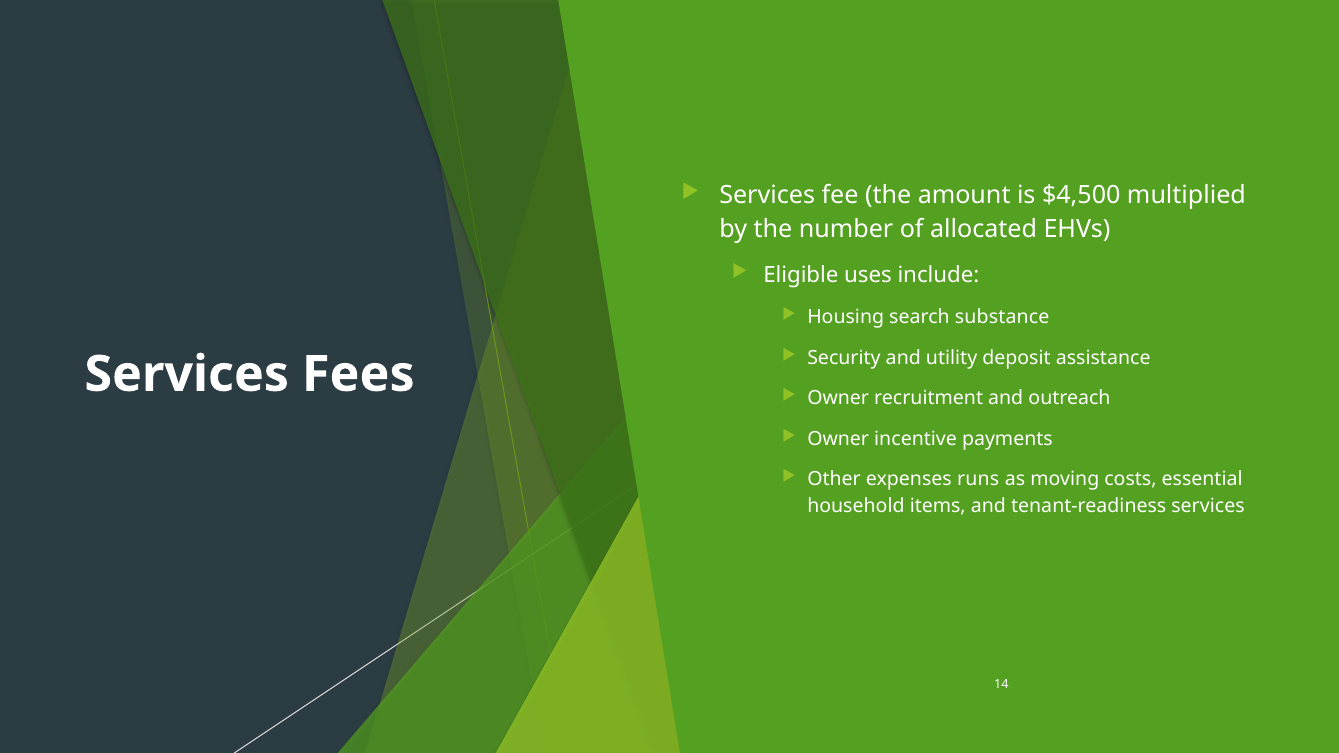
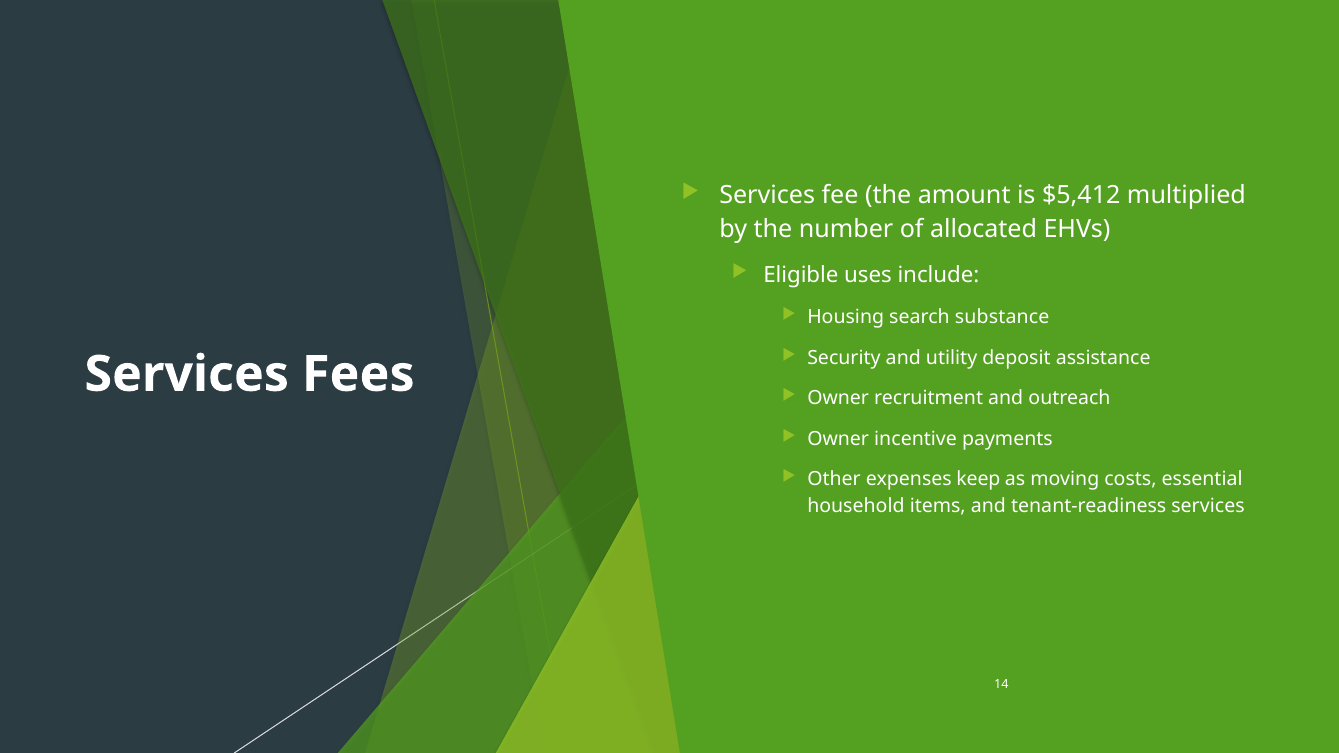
$4,500: $4,500 -> $5,412 (1081, 195)
runs: runs -> keep (978, 480)
